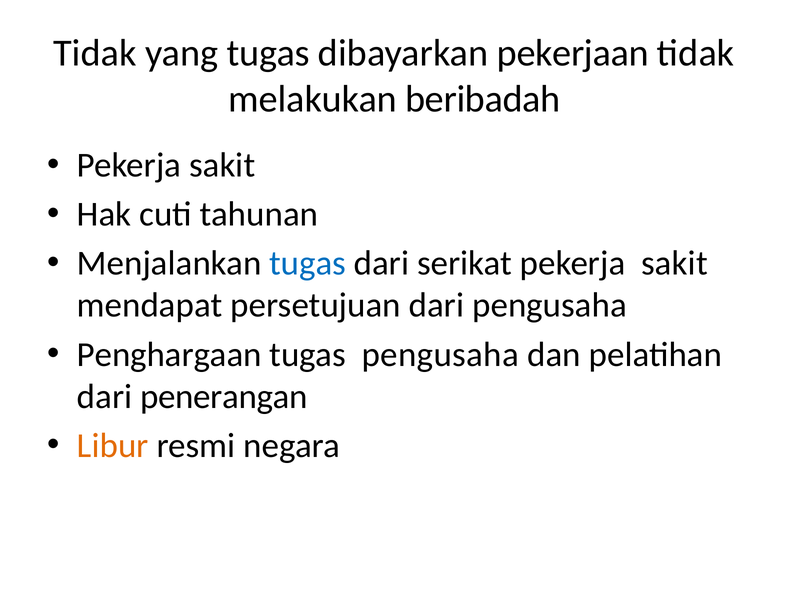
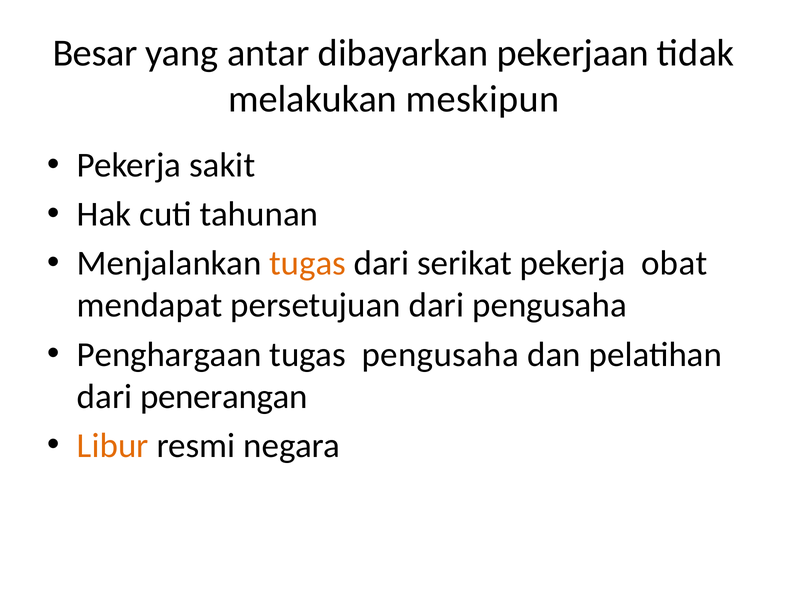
Tidak: Tidak -> Besar (95, 53)
yang tugas: tugas -> antar (268, 53)
beribadah: beribadah -> meskipun (482, 99)
tugas colour: blue -> orange (308, 263)
serikat pekerja sakit: sakit -> obat (674, 263)
